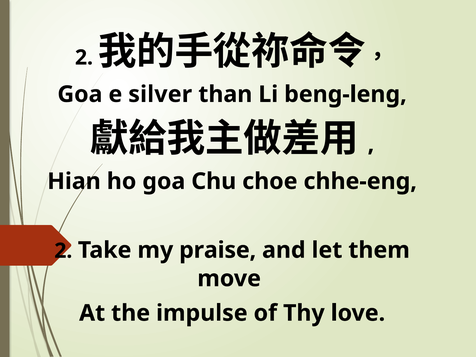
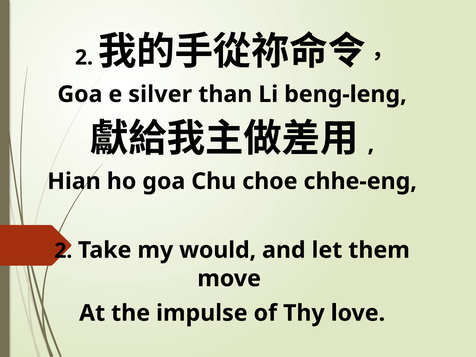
praise: praise -> would (218, 250)
